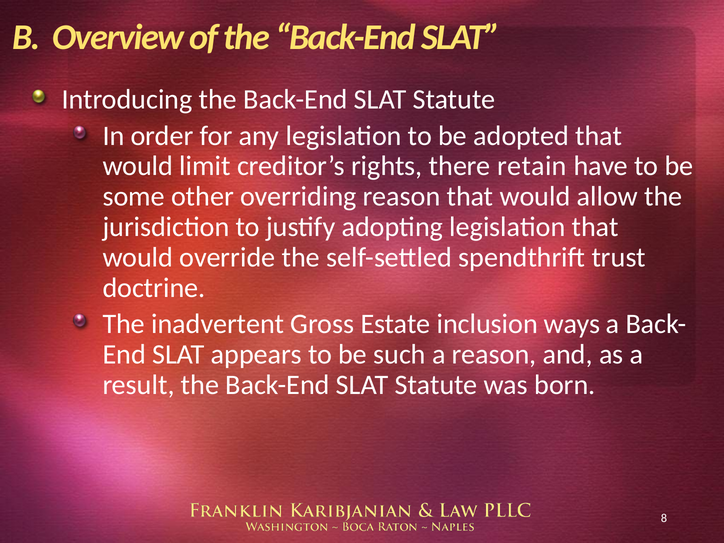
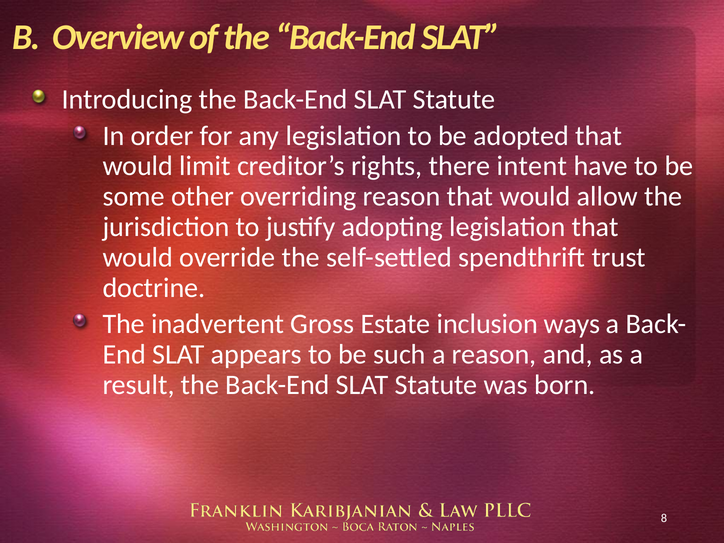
retain: retain -> intent (532, 166)
